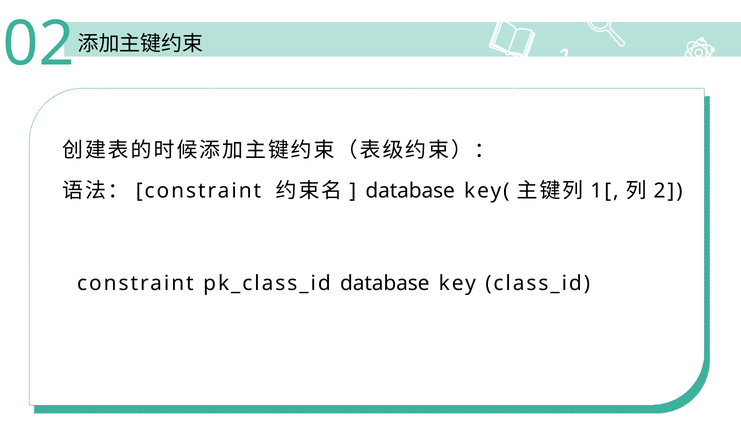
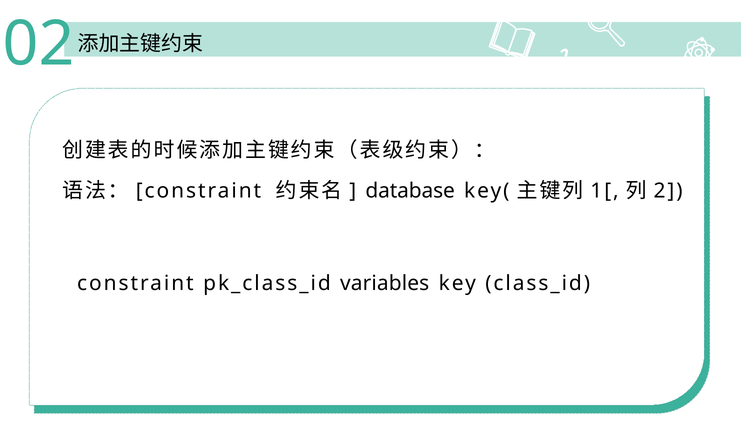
pk_class_id database: database -> variables (385, 284)
